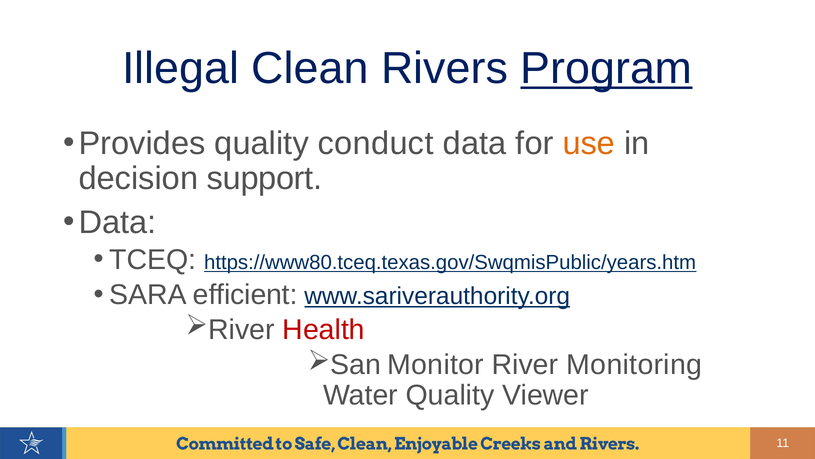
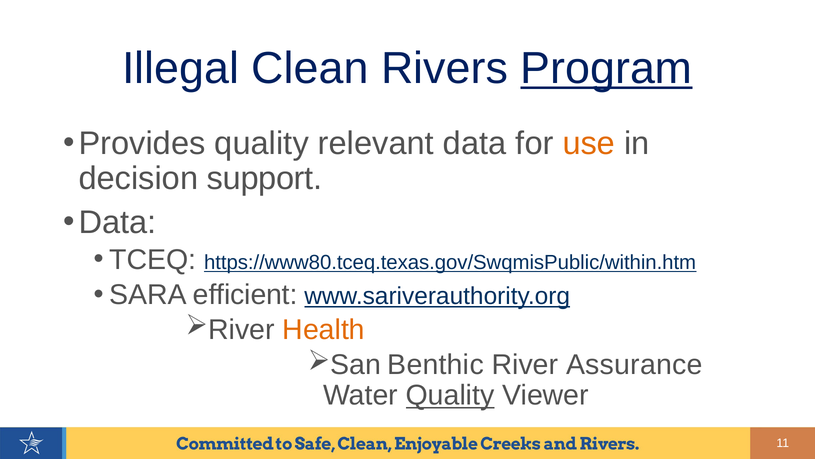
conduct: conduct -> relevant (376, 143)
https://www80.tceq.texas.gov/SwqmisPublic/years.htm: https://www80.tceq.texas.gov/SwqmisPublic/years.htm -> https://www80.tceq.texas.gov/SwqmisPublic/within.htm (450, 262)
Health colour: red -> orange (324, 329)
Monitor: Monitor -> Benthic (436, 364)
Monitoring: Monitoring -> Assurance (634, 364)
Quality underline: none -> present (450, 395)
